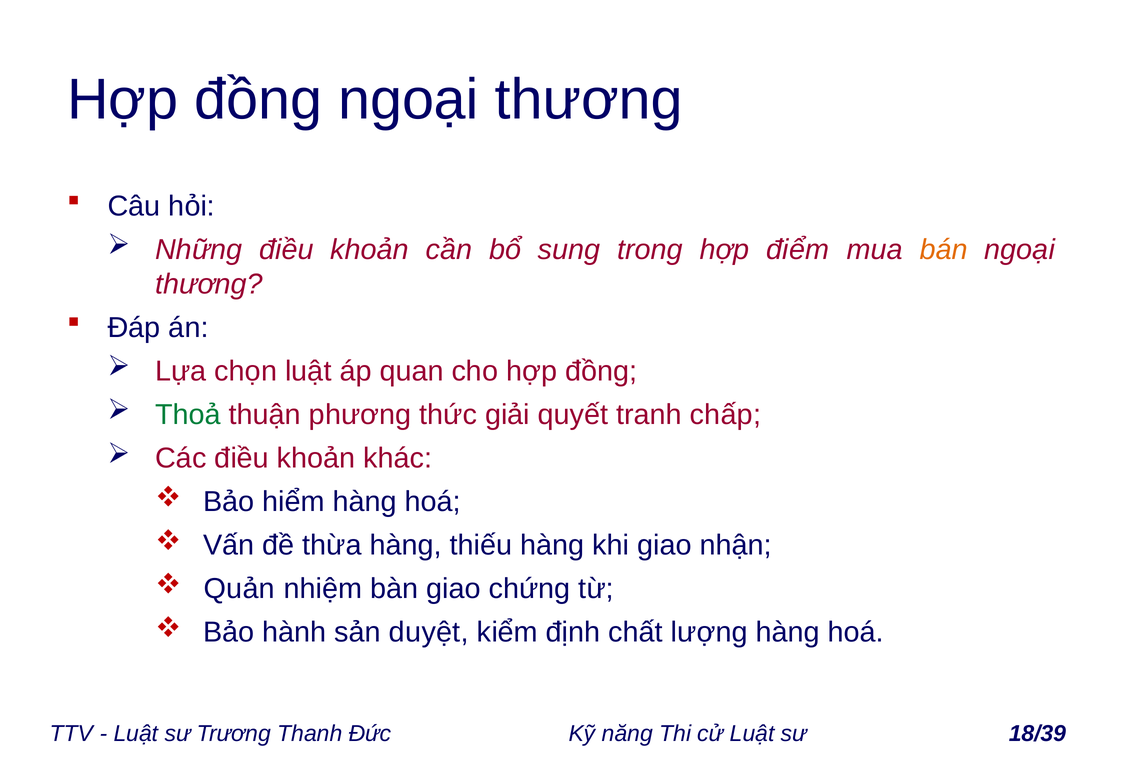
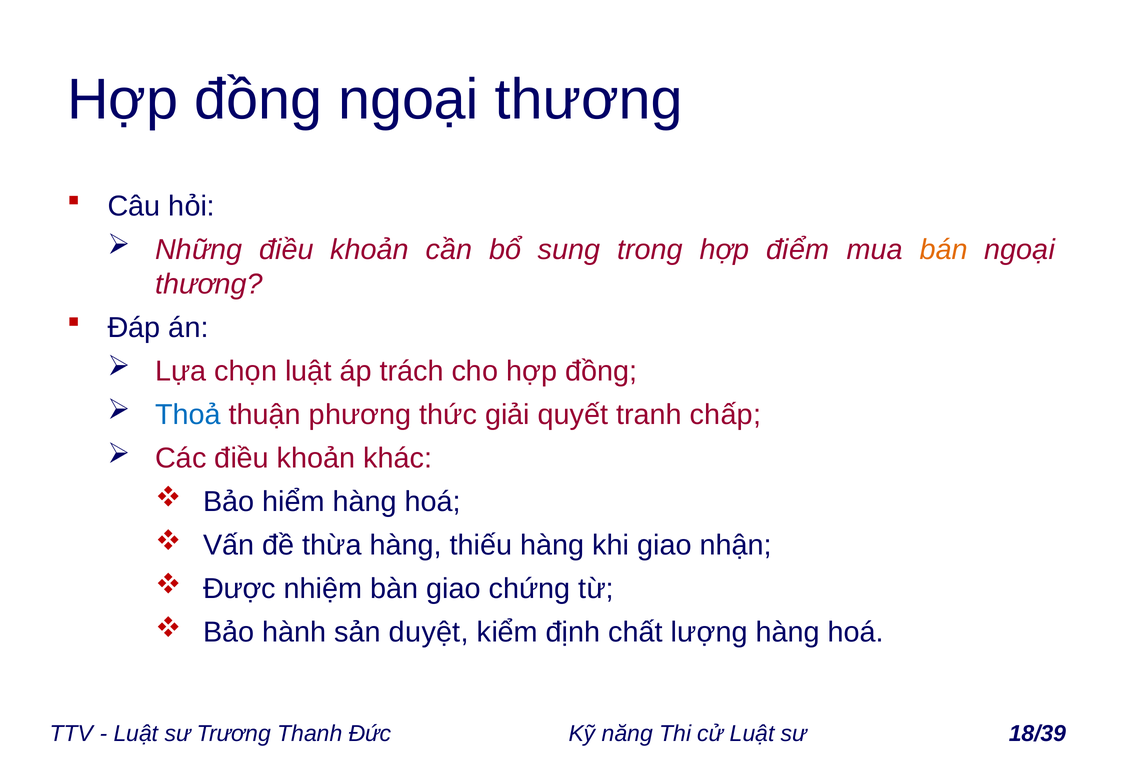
quan: quan -> trách (412, 371)
Thoả colour: green -> blue (188, 415)
Quản: Quản -> Được (239, 589)
